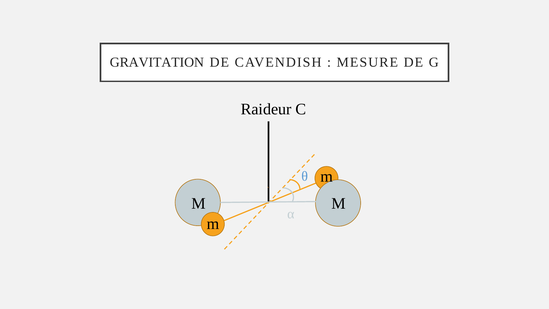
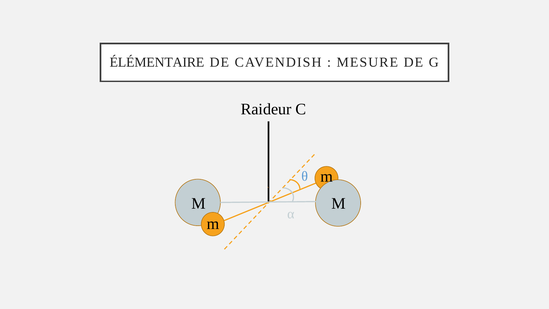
GRAVITATION: GRAVITATION -> ÉLÉMENTAIRE (157, 62)
